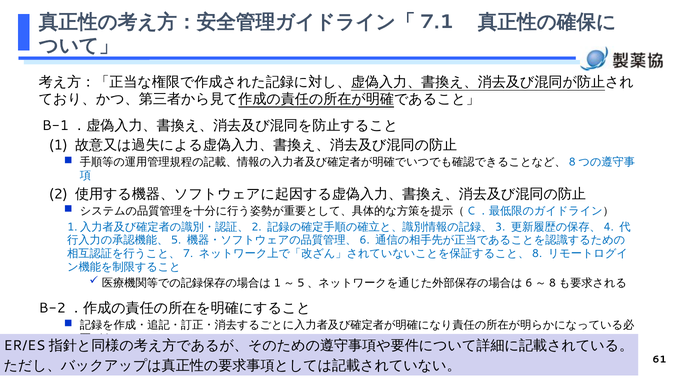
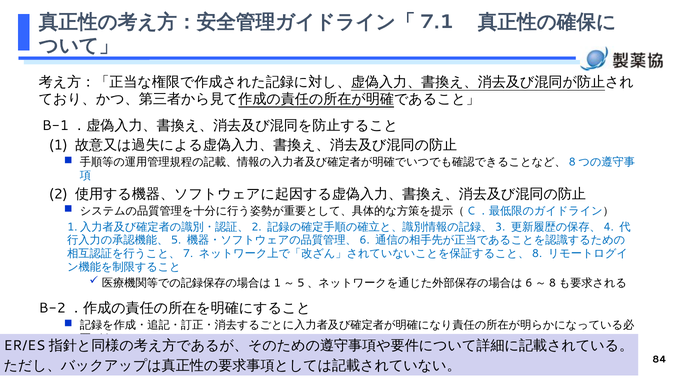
61: 61 -> 84 (659, 359)
